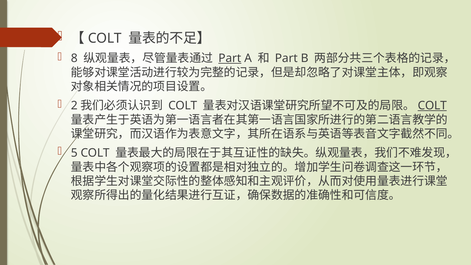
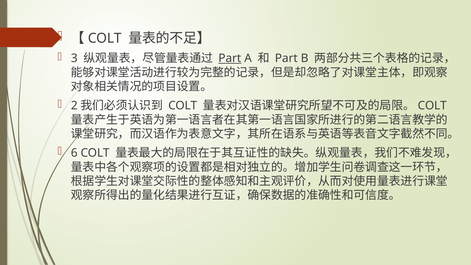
8: 8 -> 3 (74, 58)
COLT underline: present -> none (432, 106)
5: 5 -> 6 (74, 153)
